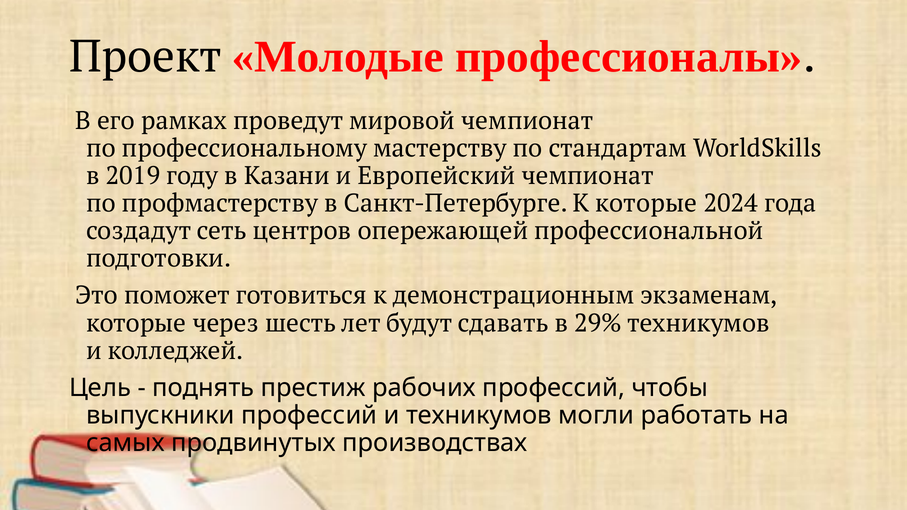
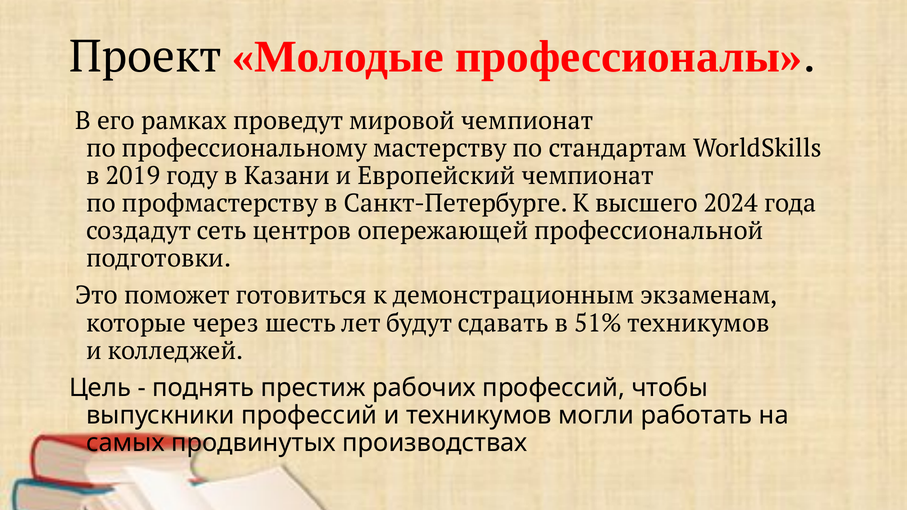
К которые: которые -> высшего (646, 203)
29%: 29% -> 51% (598, 323)
